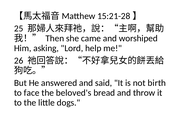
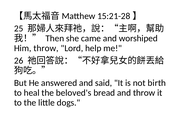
Him asking: asking -> throw (46, 48)
face: face -> heal (32, 92)
